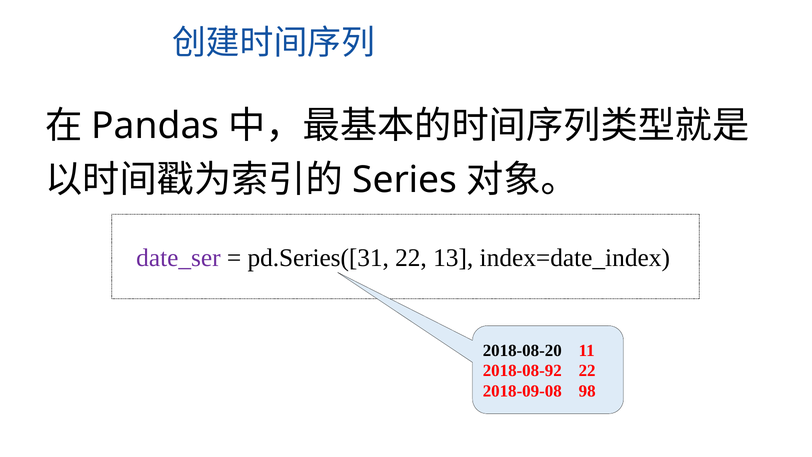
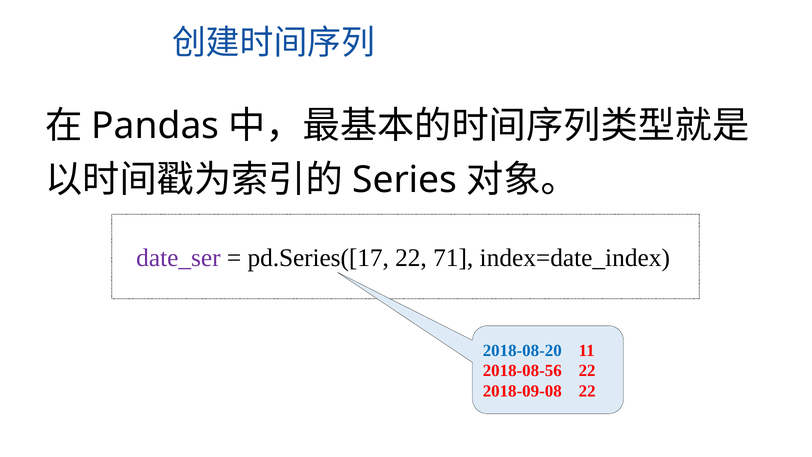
pd.Series([31: pd.Series([31 -> pd.Series([17 (318, 258)
13: 13 -> 71 (453, 258)
2018-08-20 colour: black -> blue (522, 350)
2018-08-92: 2018-08-92 -> 2018-08-56 (522, 371)
2018-09-08 98: 98 -> 22 (587, 391)
